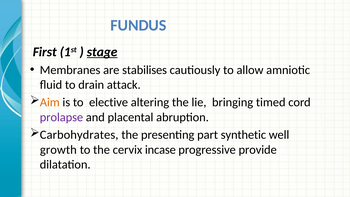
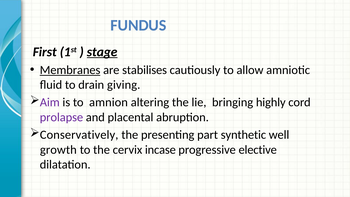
Membranes underline: none -> present (70, 70)
attack: attack -> giving (124, 85)
Aim colour: orange -> purple (50, 102)
elective: elective -> amnion (108, 102)
timed: timed -> highly (271, 102)
Carbohydrates: Carbohydrates -> Conservatively (79, 135)
provide: provide -> elective (258, 150)
